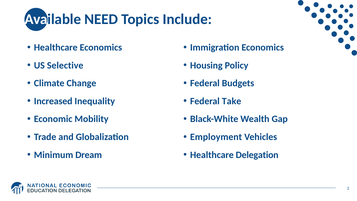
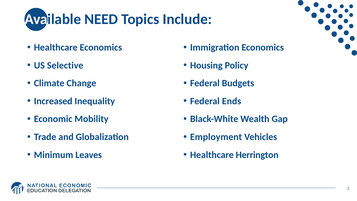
Take: Take -> Ends (232, 101)
Dream: Dream -> Leaves (89, 155)
Delegation: Delegation -> Herrington (257, 155)
